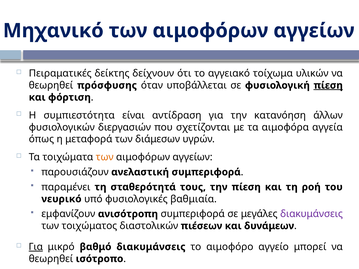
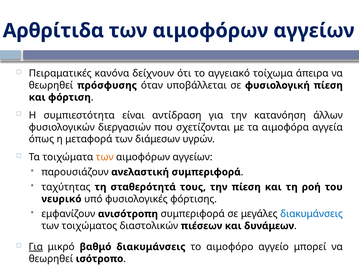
Μηχανικό: Μηχανικό -> Αρθρίτιδα (53, 31)
δείκτης: δείκτης -> κανόνα (112, 73)
υλικών: υλικών -> άπειρα (312, 73)
πίεση underline: present -> none (328, 85)
παραμένει: παραμένει -> ταχύτητας (66, 187)
βαθμιαία: βαθμιαία -> φόρτισης (194, 199)
διακυμάνσεις colour: purple -> blue (312, 214)
